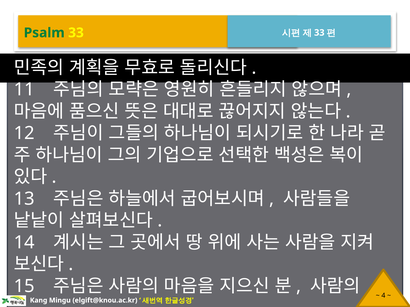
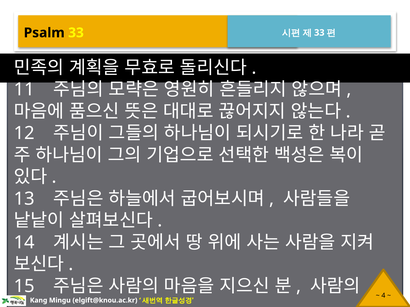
Psalm colour: green -> black (44, 33)
